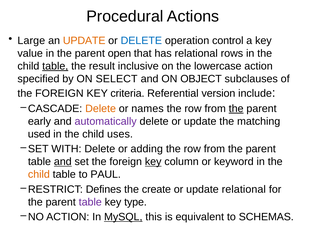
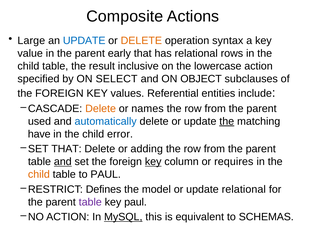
Procedural: Procedural -> Composite (125, 16)
UPDATE colour: orange -> blue (84, 41)
DELETE colour: blue -> orange (141, 41)
control: control -> syntax (228, 41)
open: open -> early (119, 53)
table underline: present -> none (55, 66)
criteria: criteria -> values (127, 93)
version: version -> entities (218, 93)
the underline: present -> none (236, 109)
early: early -> used (39, 121)
automatically colour: purple -> blue (106, 121)
the underline: none -> present (227, 121)
used: used -> have (39, 134)
uses: uses -> error (120, 134)
SET WITH: WITH -> THAT (66, 149)
keyword: keyword -> requires (234, 162)
create: create -> model (156, 189)
key type: type -> paul (136, 202)
